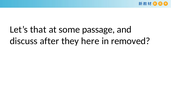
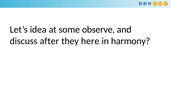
that: that -> idea (38, 30)
passage: passage -> observe (98, 30)
removed: removed -> harmony (131, 41)
